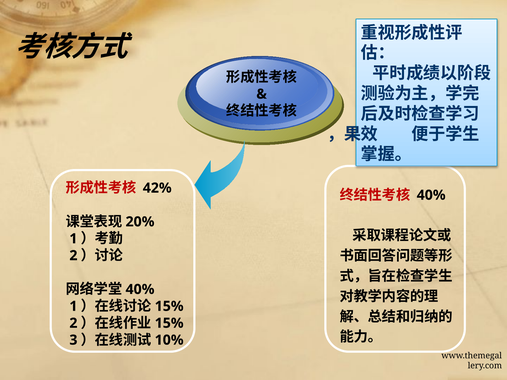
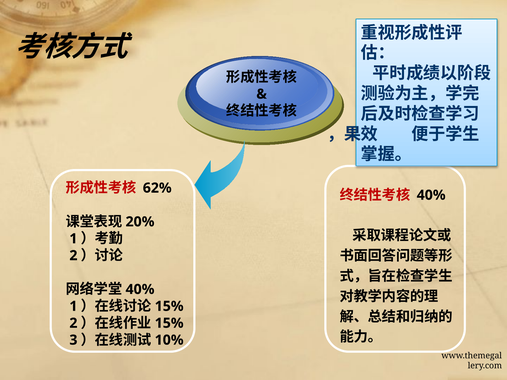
42%: 42% -> 62% (157, 188)
